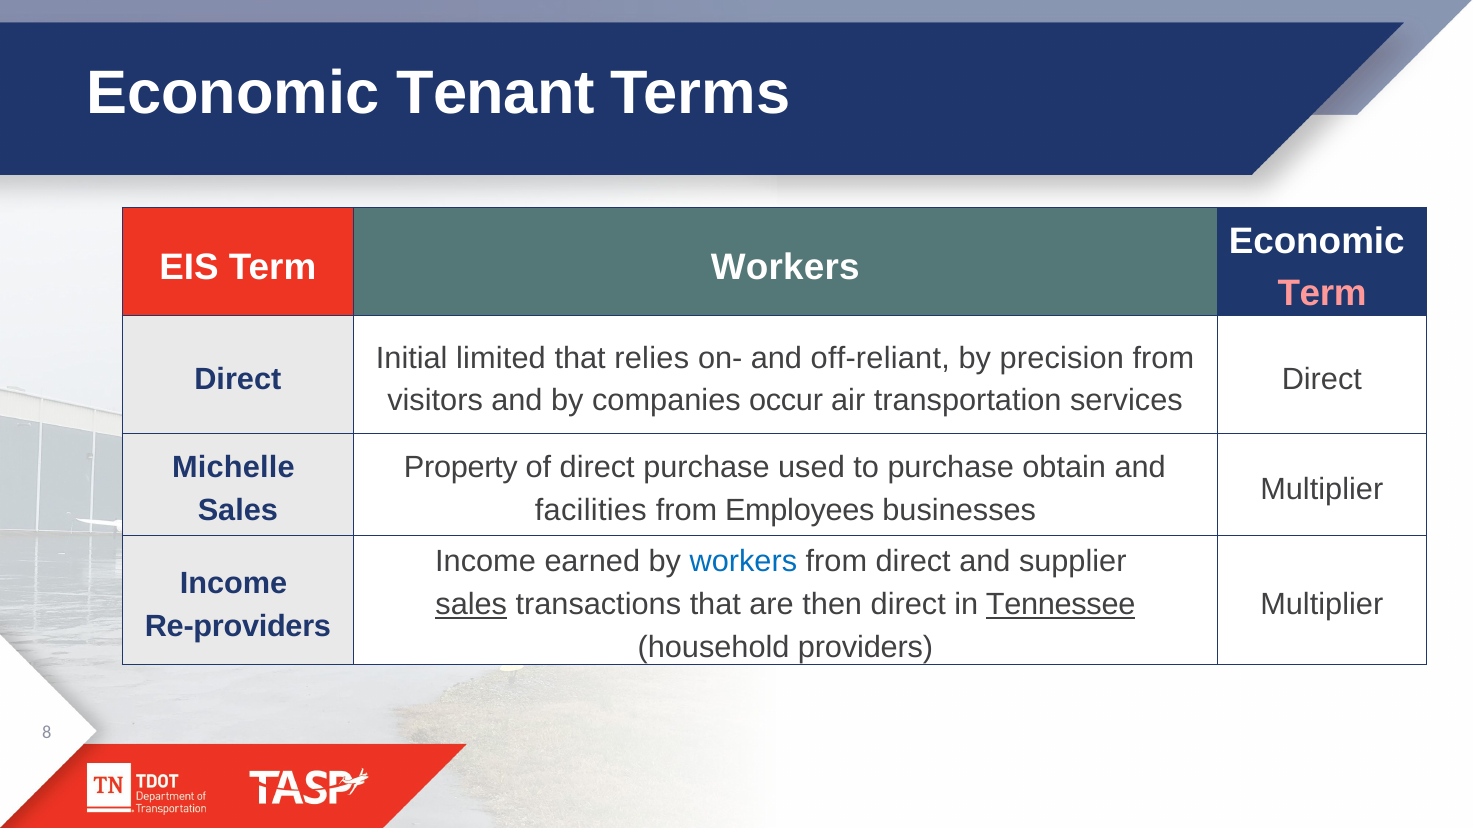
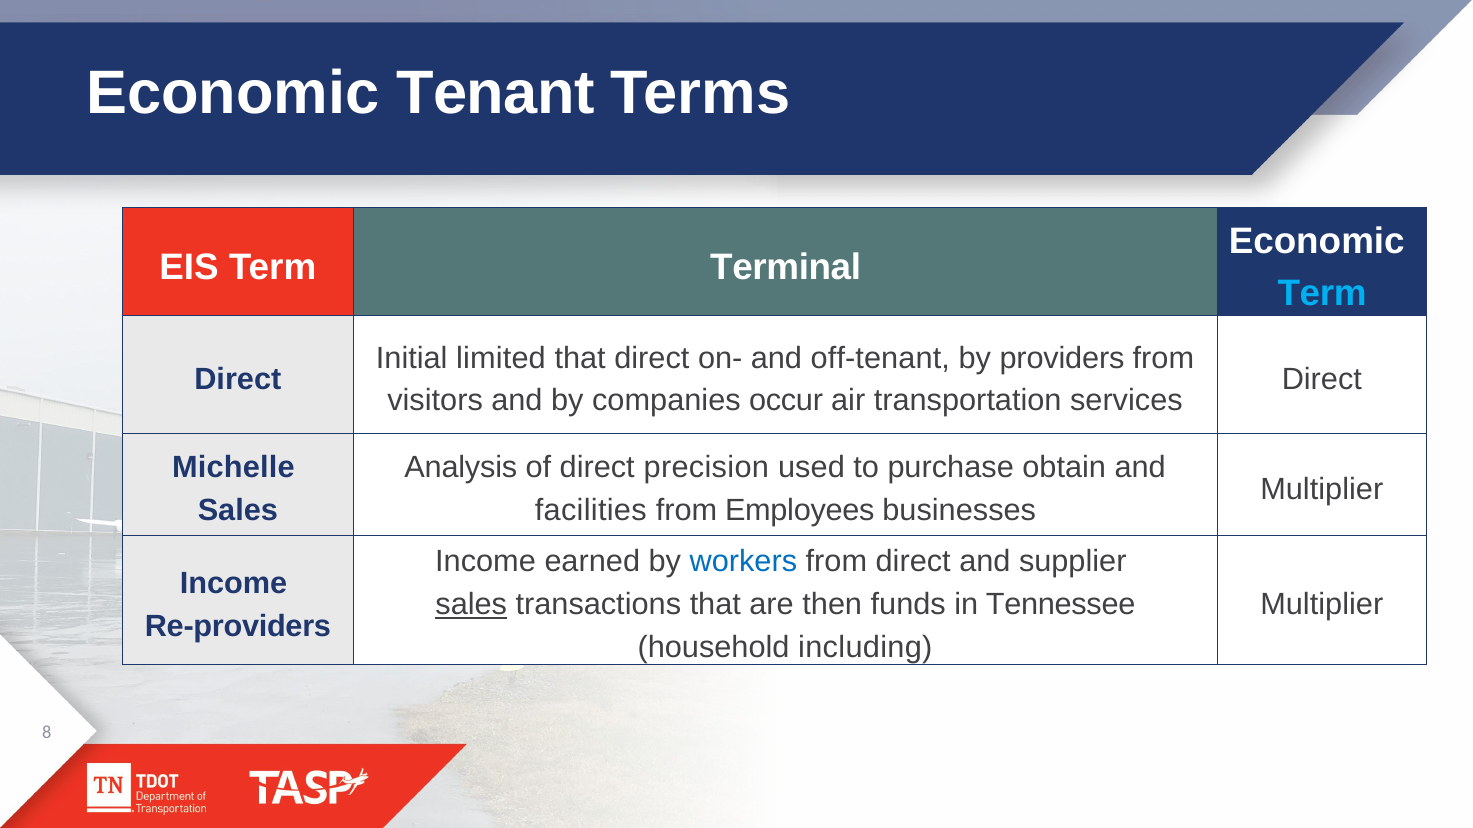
Term Workers: Workers -> Terminal (786, 268)
Term colour: pink -> light blue (1322, 293)
that relies: relies -> direct (652, 358)
off-reliant: off-reliant -> off-tenant (880, 358)
precision: precision -> providers (1062, 358)
Property: Property -> Analysis (461, 468)
direct purchase: purchase -> precision (706, 468)
then direct: direct -> funds (908, 605)
Tennessee underline: present -> none (1061, 605)
providers: providers -> including (865, 648)
